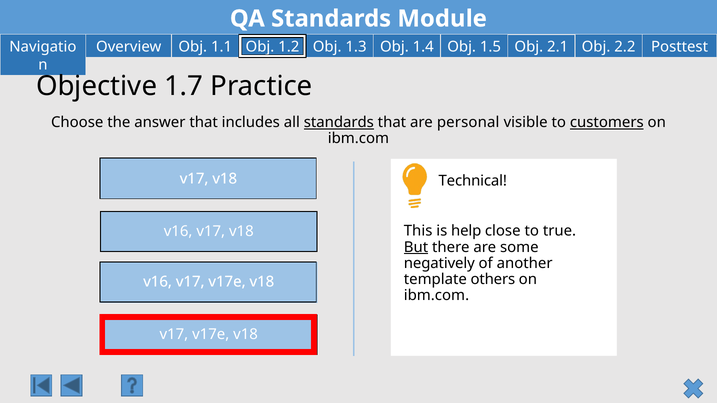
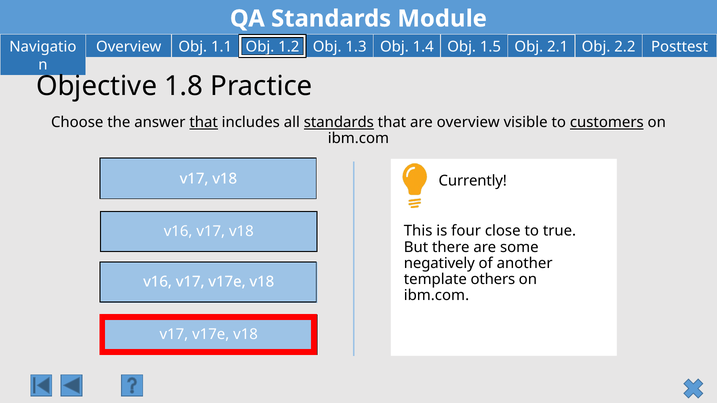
1.7: 1.7 -> 1.8 (184, 86)
that underline: none -> present (204, 123)
are personal: personal -> overview (468, 123)
Technical: Technical -> Currently (473, 181)
help: help -> four (466, 231)
But underline: present -> none (416, 247)
